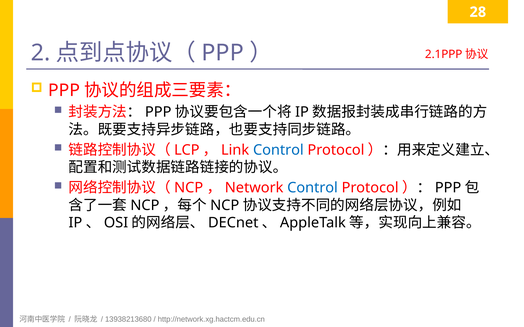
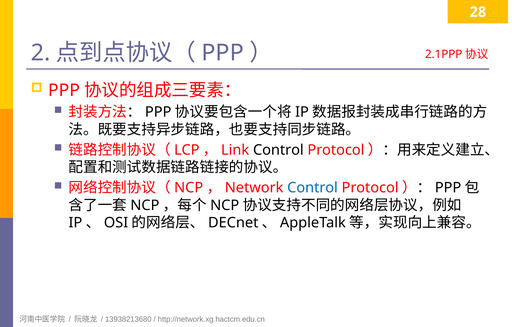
Control colour: blue -> black (278, 150)
